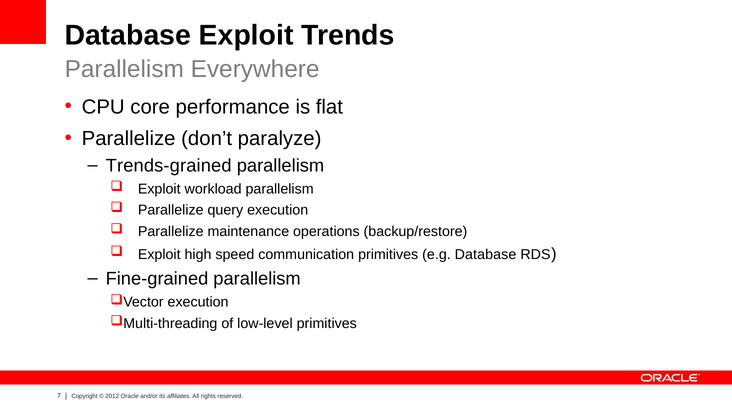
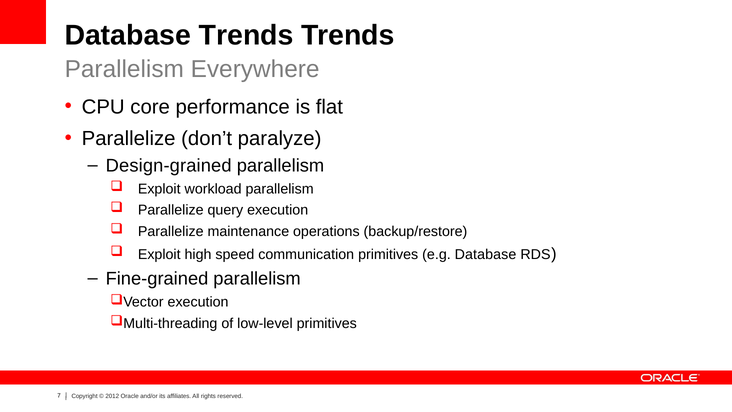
Database Exploit: Exploit -> Trends (246, 35)
Trends-grained: Trends-grained -> Design-grained (169, 165)
